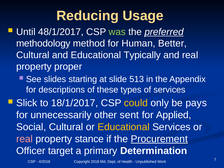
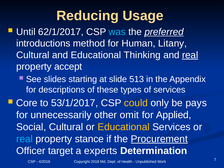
48/1/2017: 48/1/2017 -> 62/1/2017 (61, 32)
was colour: light green -> light blue (117, 32)
methodology: methodology -> introductions (43, 43)
Better: Better -> Litany (172, 43)
Typically: Typically -> Thinking (142, 55)
real underline: none -> present (190, 55)
proper: proper -> accept (68, 67)
Slick: Slick -> Core (27, 103)
18/1/2017: 18/1/2017 -> 53/1/2017 (75, 103)
sent: sent -> omit (129, 115)
real colour: pink -> light blue (25, 139)
primary: primary -> experts (101, 151)
